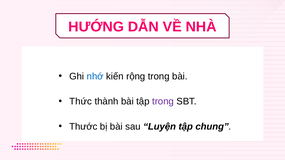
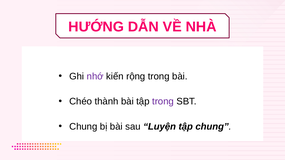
nhớ colour: blue -> purple (95, 76)
Thức: Thức -> Chéo (81, 102)
Thước: Thước -> Chung (83, 127)
